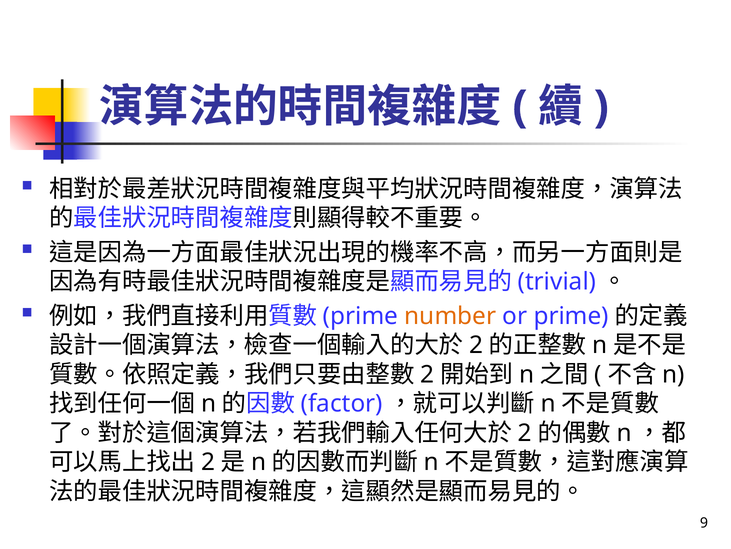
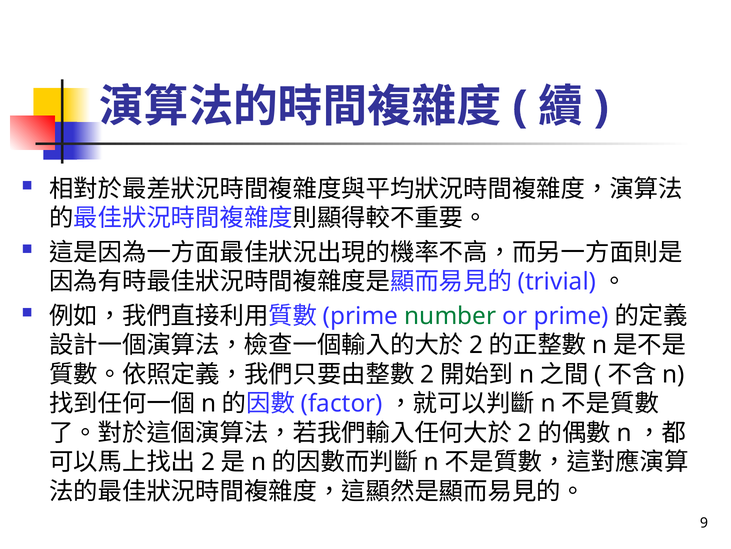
number colour: orange -> green (450, 316)
